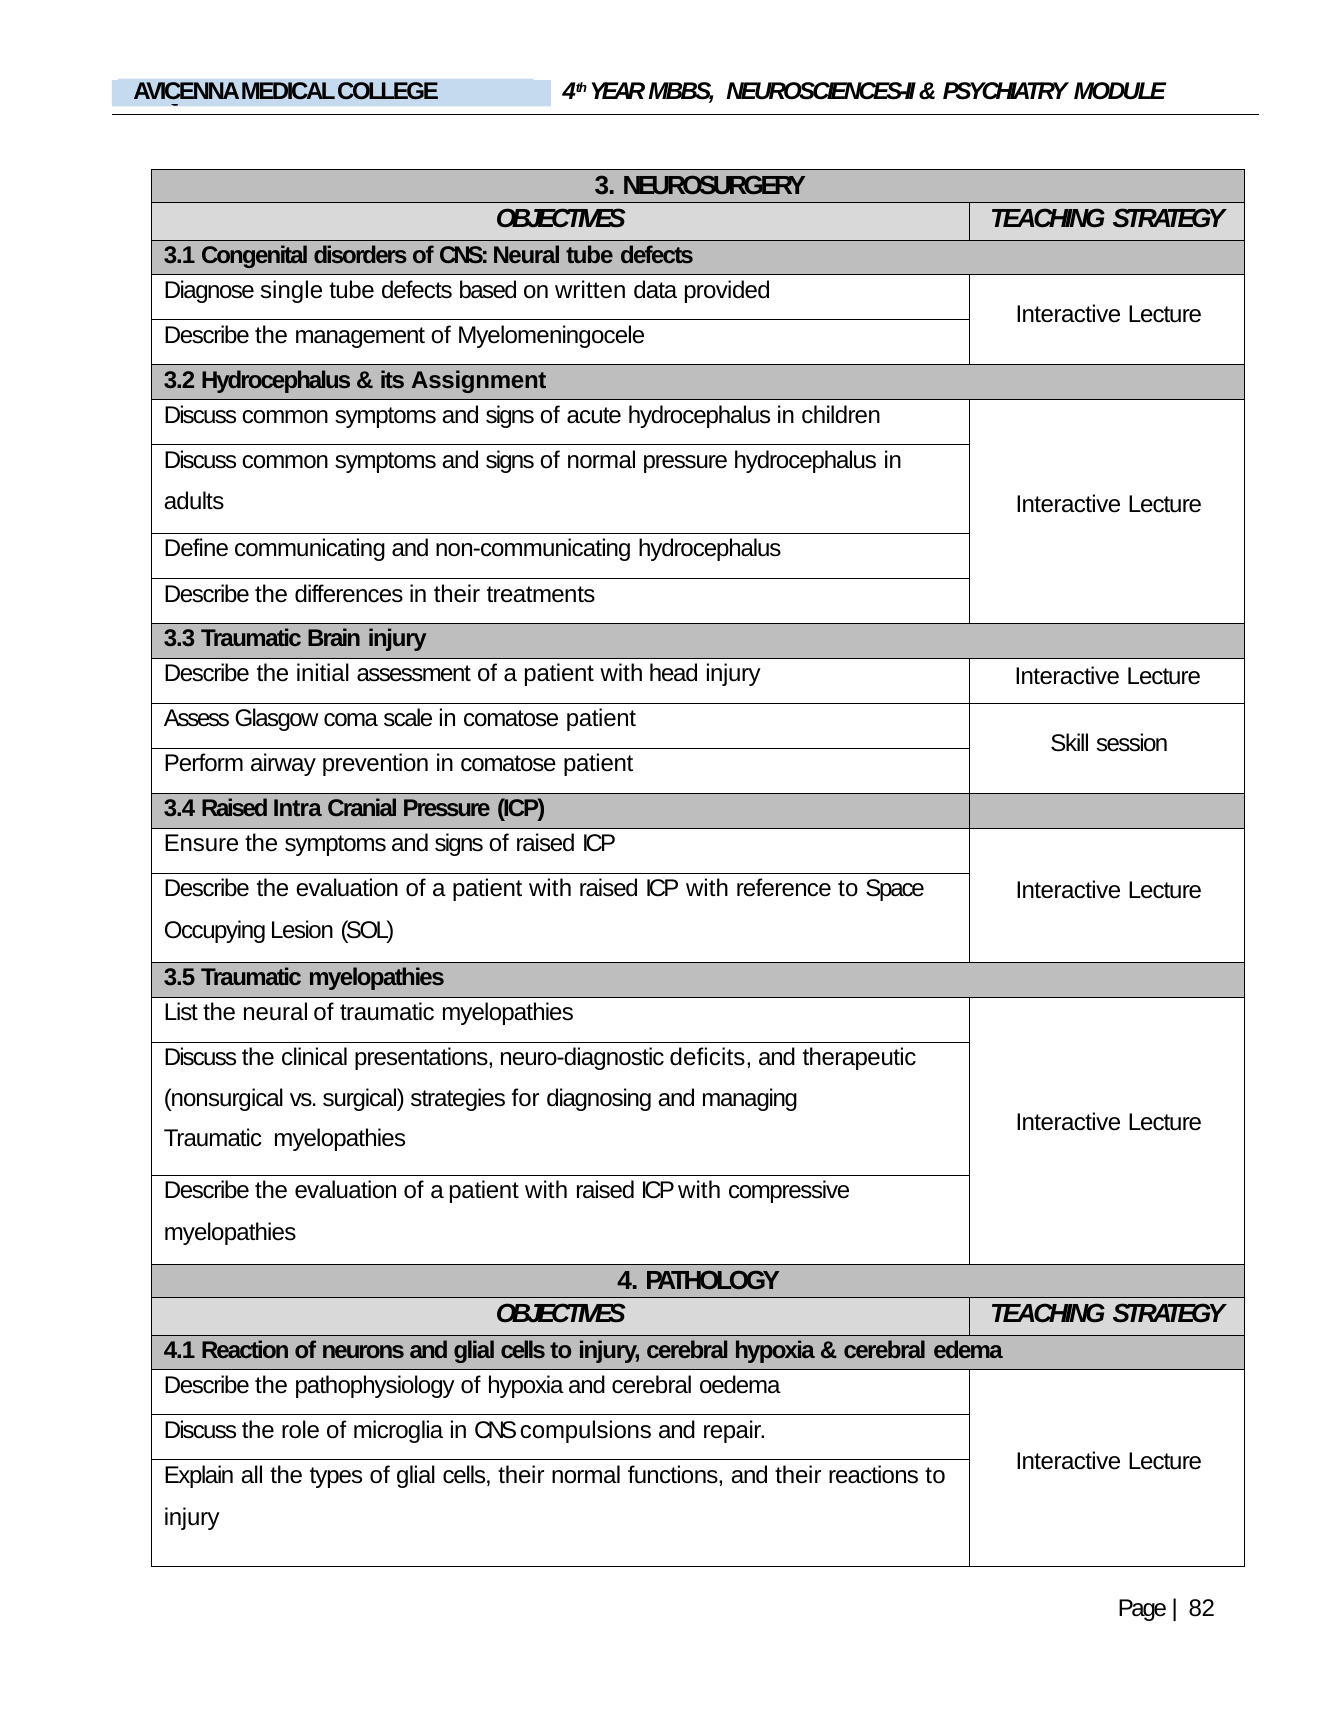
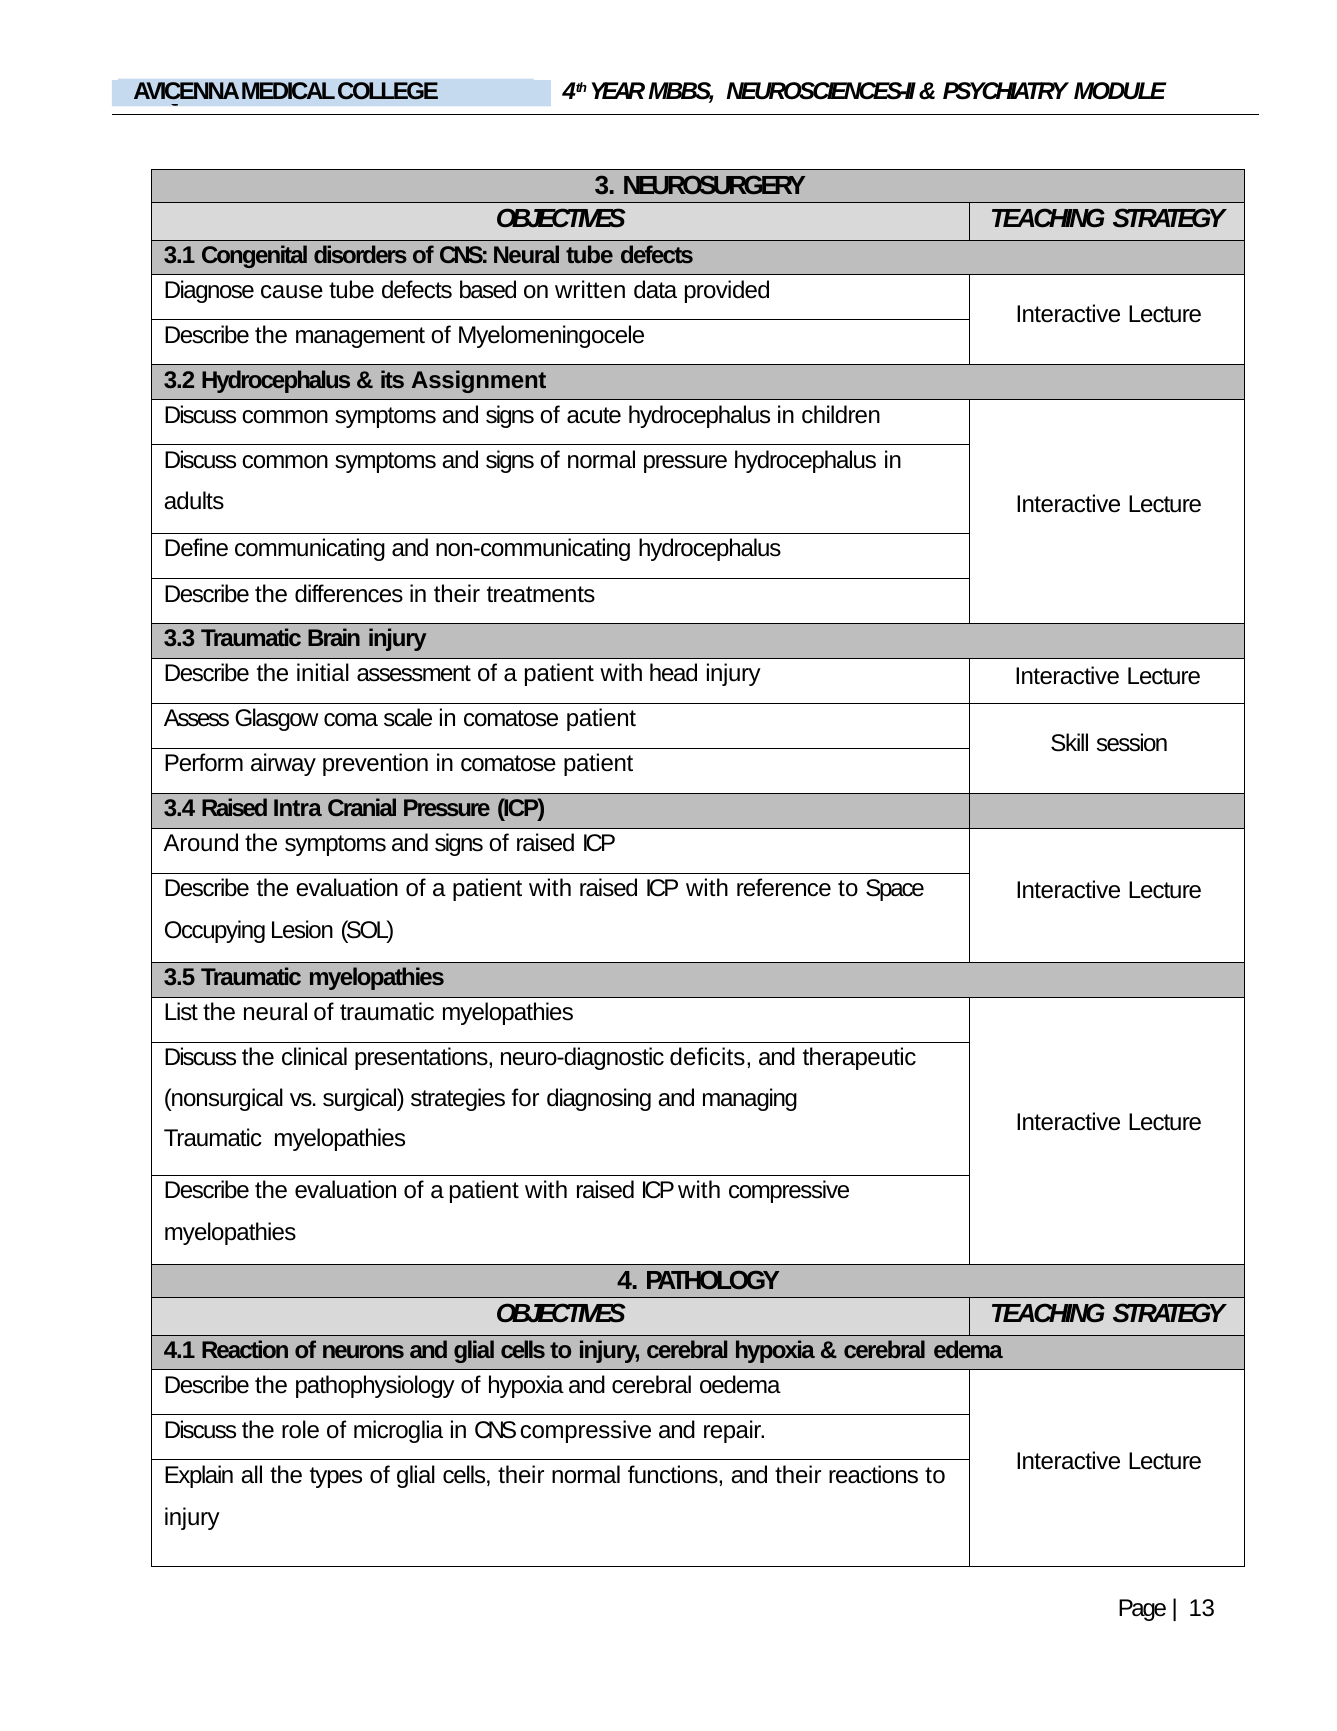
single: single -> cause (292, 290)
Ensure: Ensure -> Around (202, 843)
CNS compulsions: compulsions -> compressive (586, 1430)
82: 82 -> 13 (1202, 1608)
